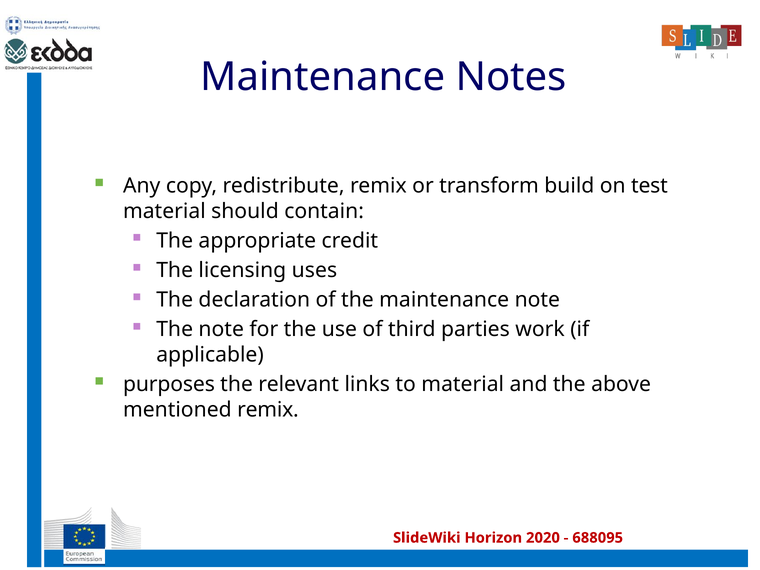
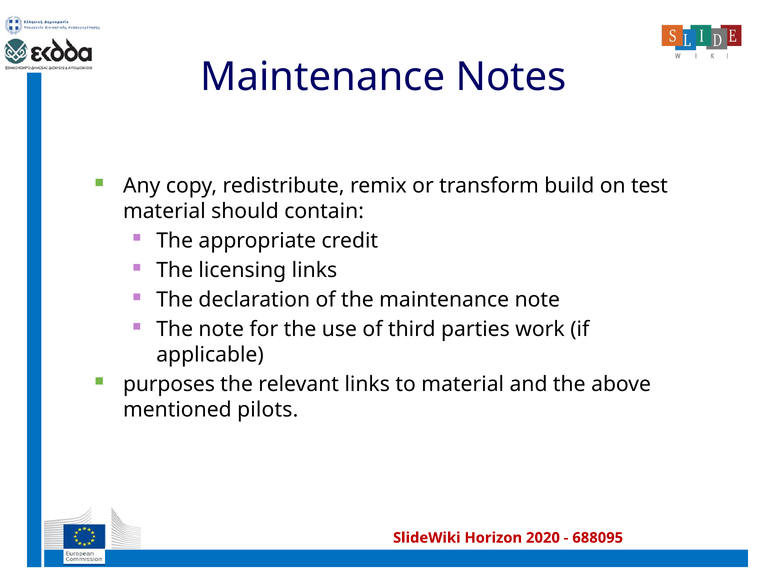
licensing uses: uses -> links (314, 270)
mentioned remix: remix -> pilots (268, 410)
